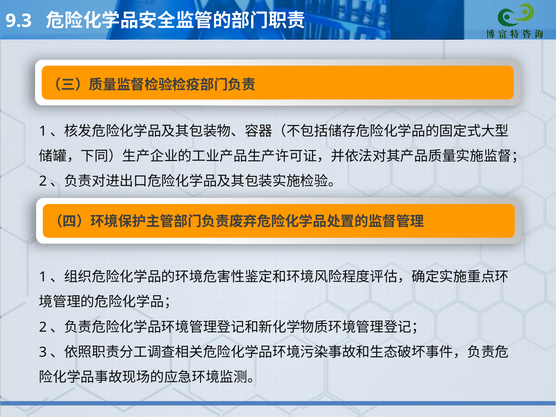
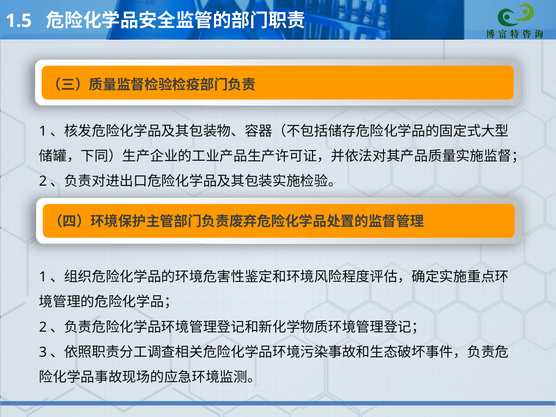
9.3: 9.3 -> 1.5 (19, 21)
